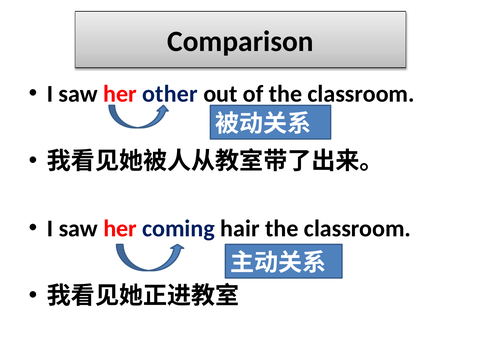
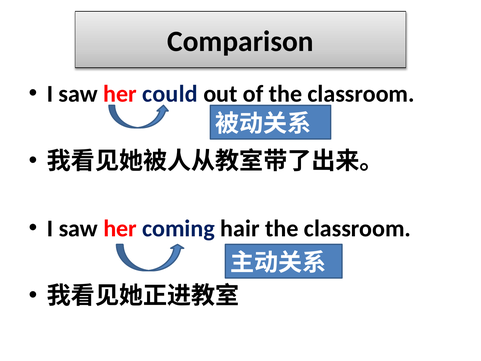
other: other -> could (170, 94)
